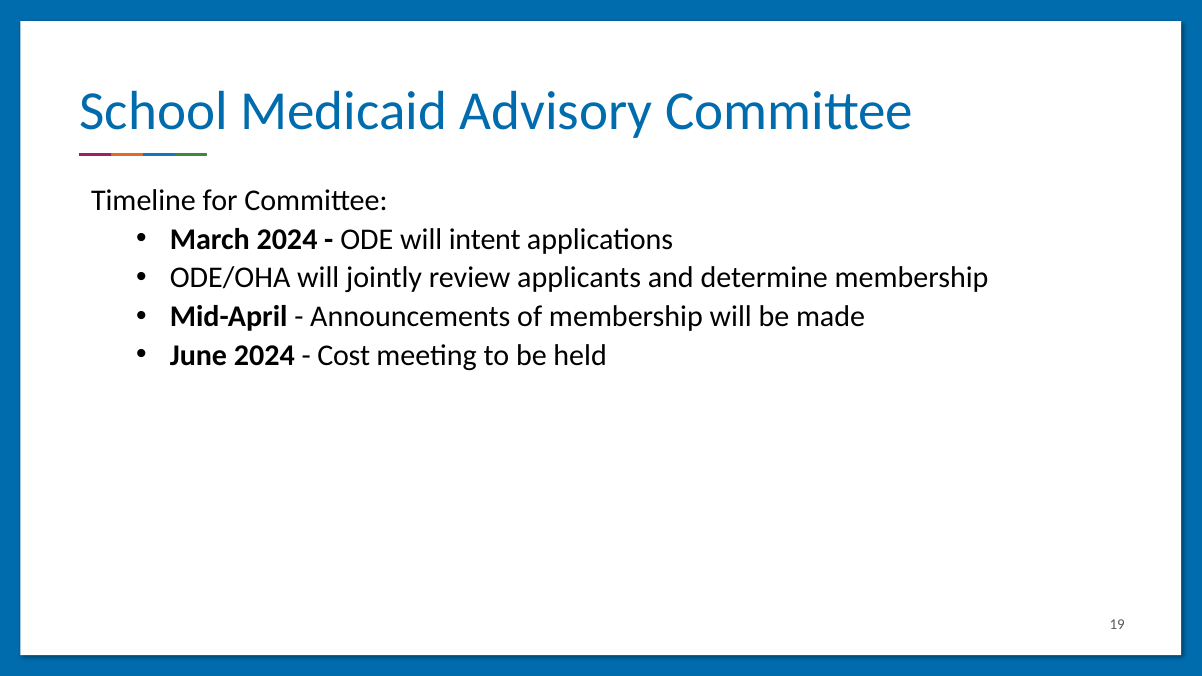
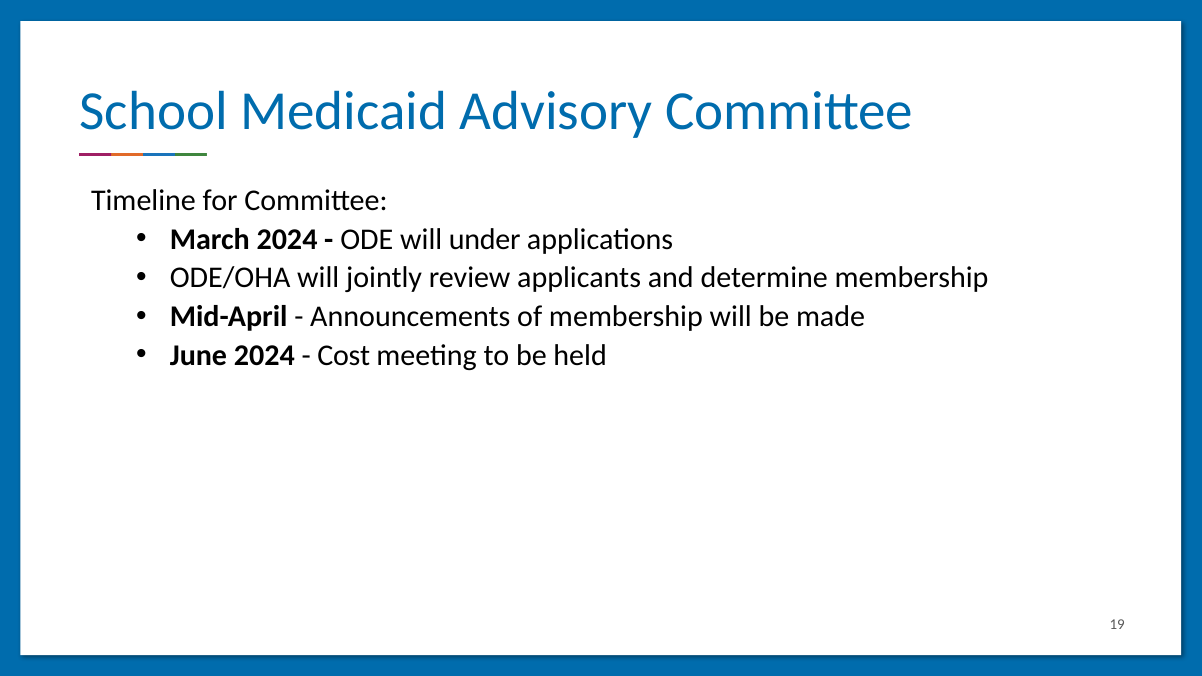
intent: intent -> under (485, 239)
